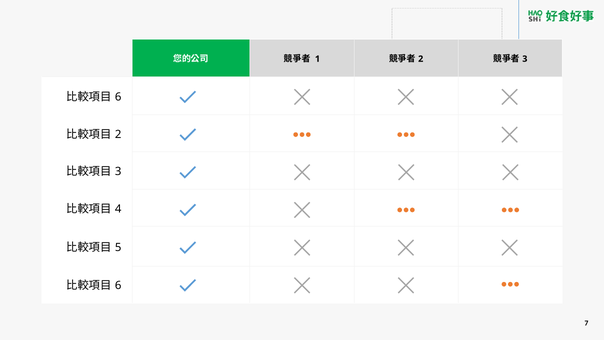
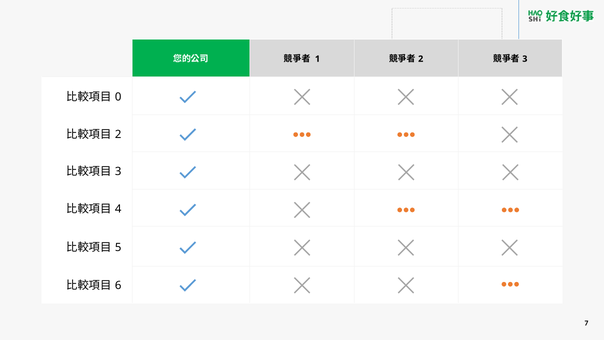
6: 6 -> 0 (118, 97)
